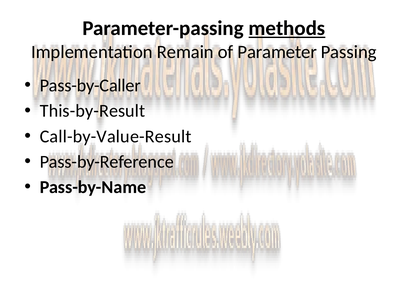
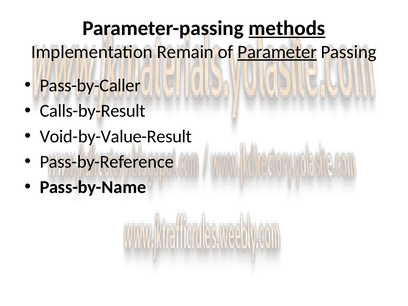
Parameter underline: none -> present (277, 52)
This-by-Result: This-by-Result -> Calls-by-Result (93, 111)
Call-by-Value-Result: Call-by-Value-Result -> Void-by-Value-Result (116, 136)
